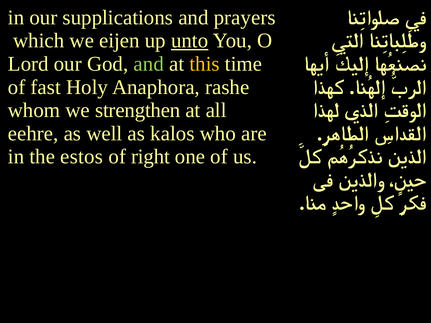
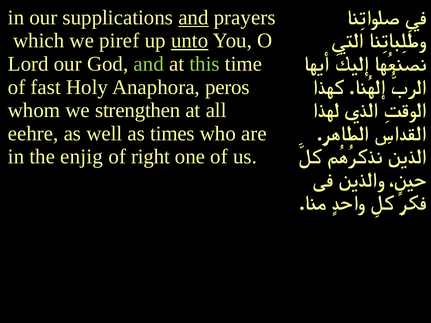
and underline: none -> present (193, 18)
eijen: eijen -> piref (119, 41)
this colour: yellow -> light green (205, 64)
rashe: rashe -> peros (227, 87)
kalos: kalos -> times (173, 134)
estos: estos -> enjig (82, 157)
